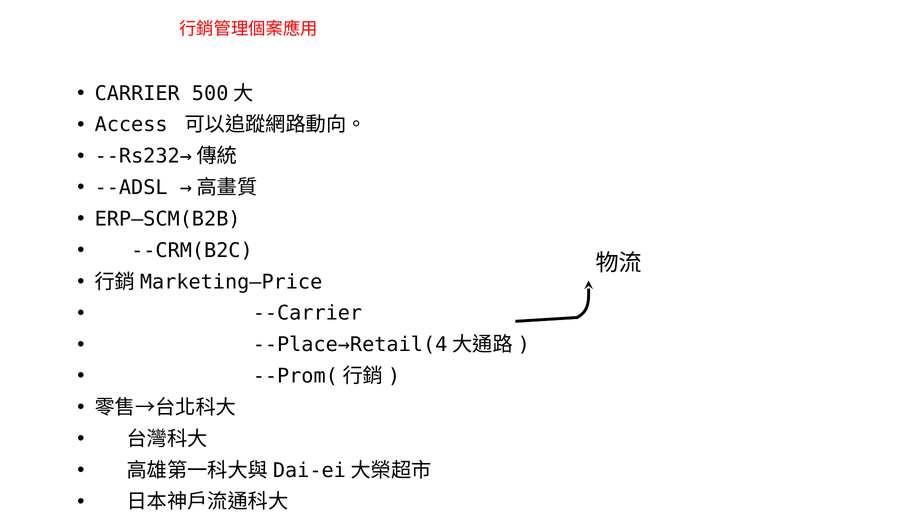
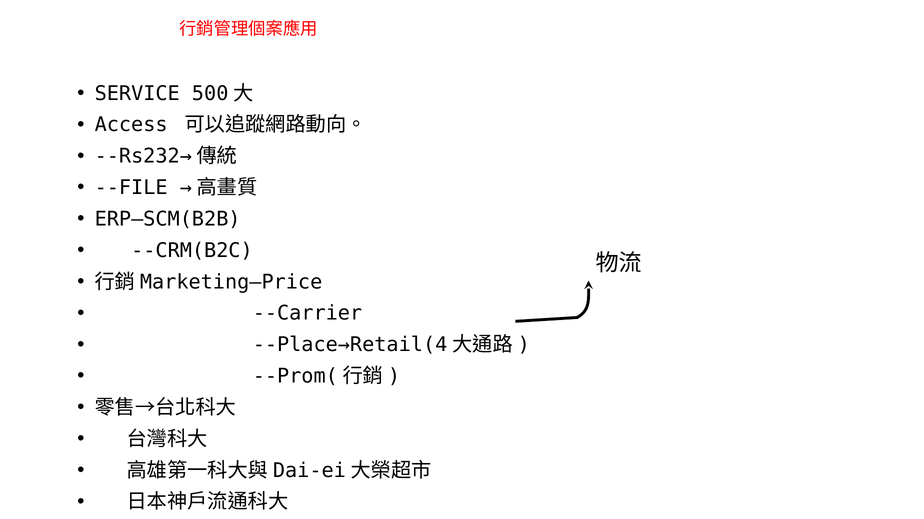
CARRIER: CARRIER -> SERVICE (137, 94)
--ADSL: --ADSL -> --FILE (131, 188)
